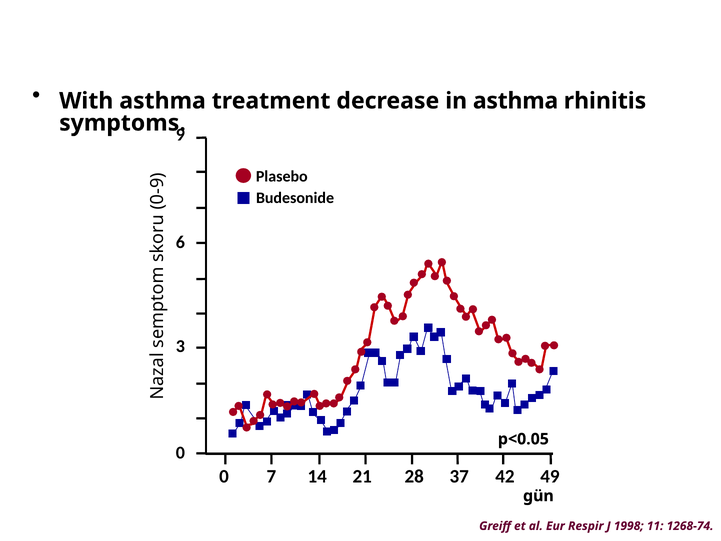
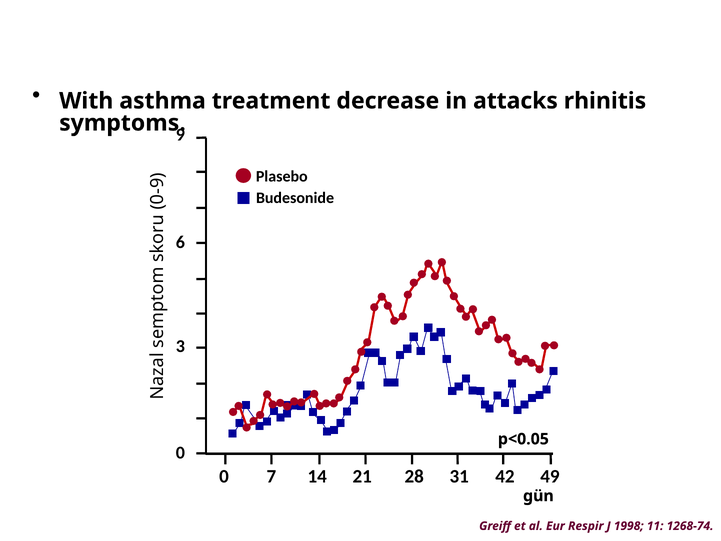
in asthma: asthma -> attacks (515, 101)
37: 37 -> 31 (459, 476)
